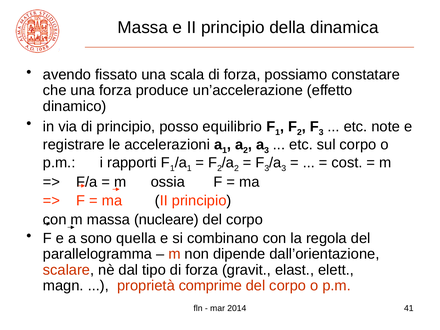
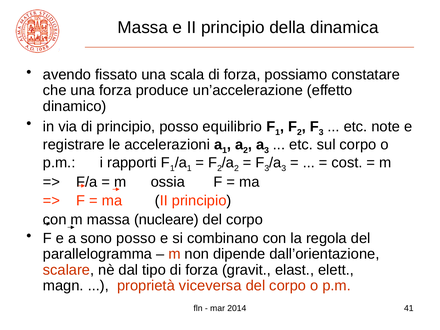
sono quella: quella -> posso (136, 238)
comprime: comprime -> viceversa (210, 286)
